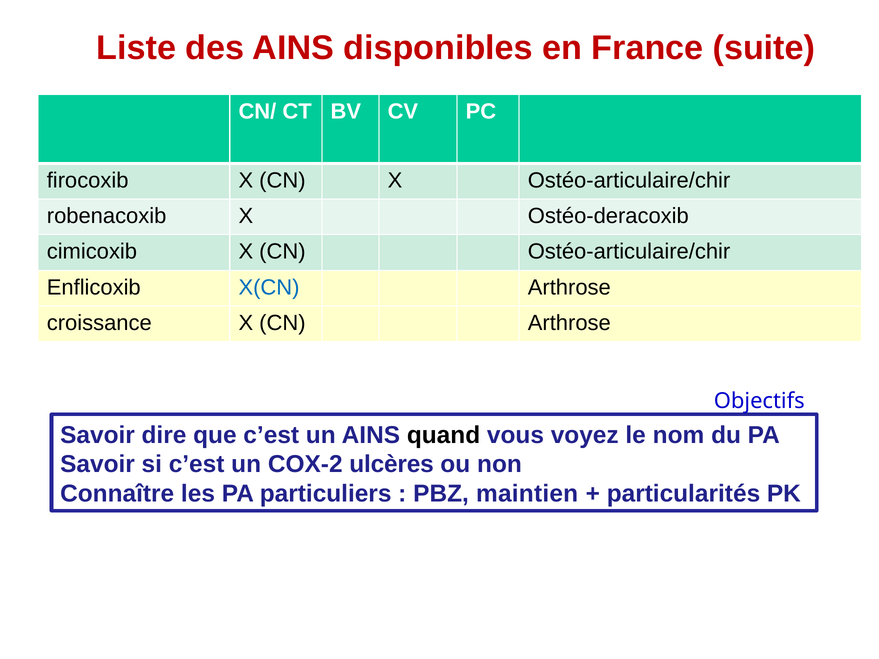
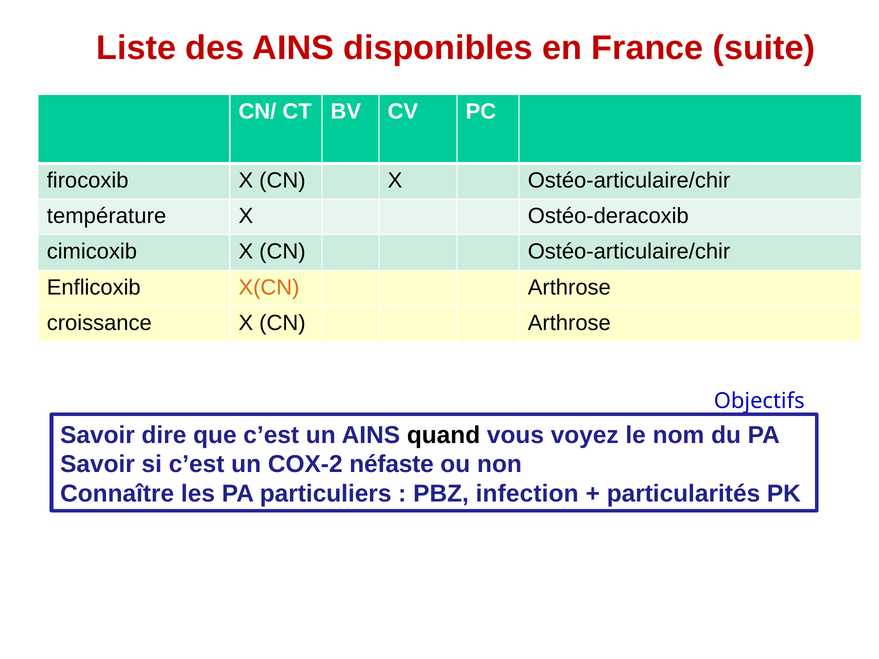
robenacoxib: robenacoxib -> température (107, 216)
X(CN colour: blue -> orange (269, 287)
ulcères: ulcères -> néfaste (392, 464)
maintien: maintien -> infection (527, 494)
